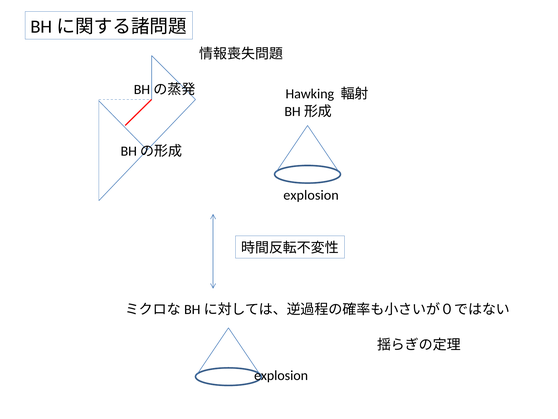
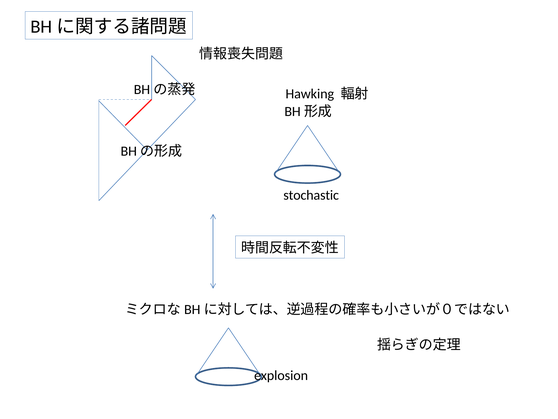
explosion: explosion -> stochastic (311, 195)
